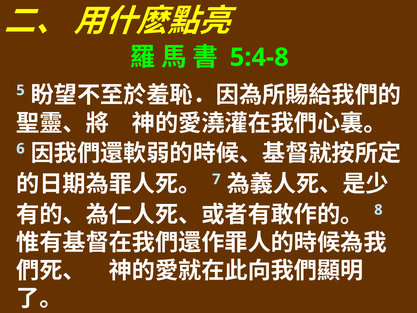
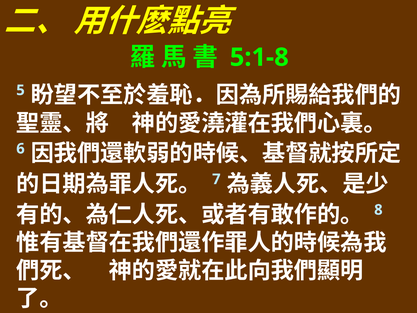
5:4-8: 5:4-8 -> 5:1-8 (259, 57)
